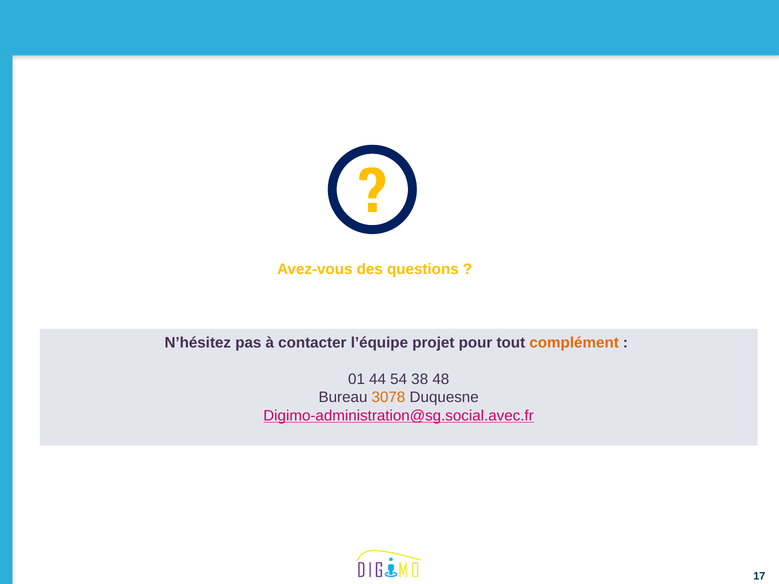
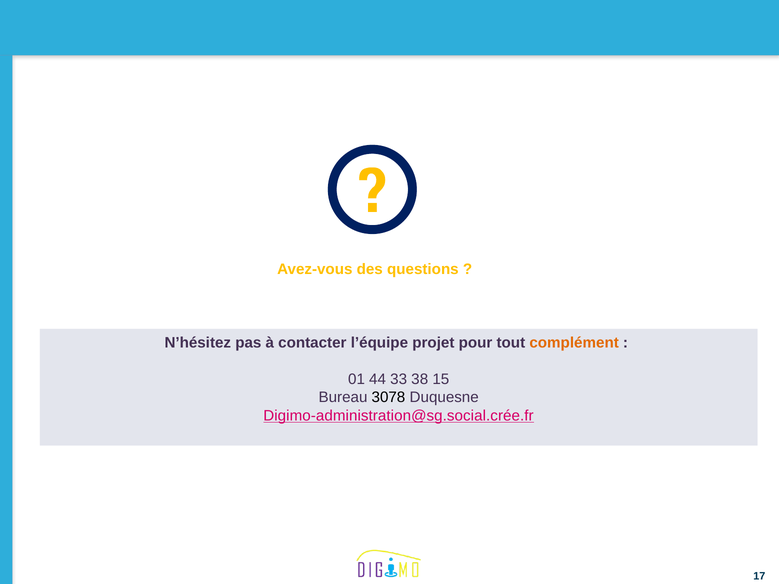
54: 54 -> 33 (399, 379)
48: 48 -> 15 (441, 379)
3078 colour: orange -> black (388, 398)
Digimo-administration@sg.social.avec.fr: Digimo-administration@sg.social.avec.fr -> Digimo-administration@sg.social.crée.fr (398, 416)
